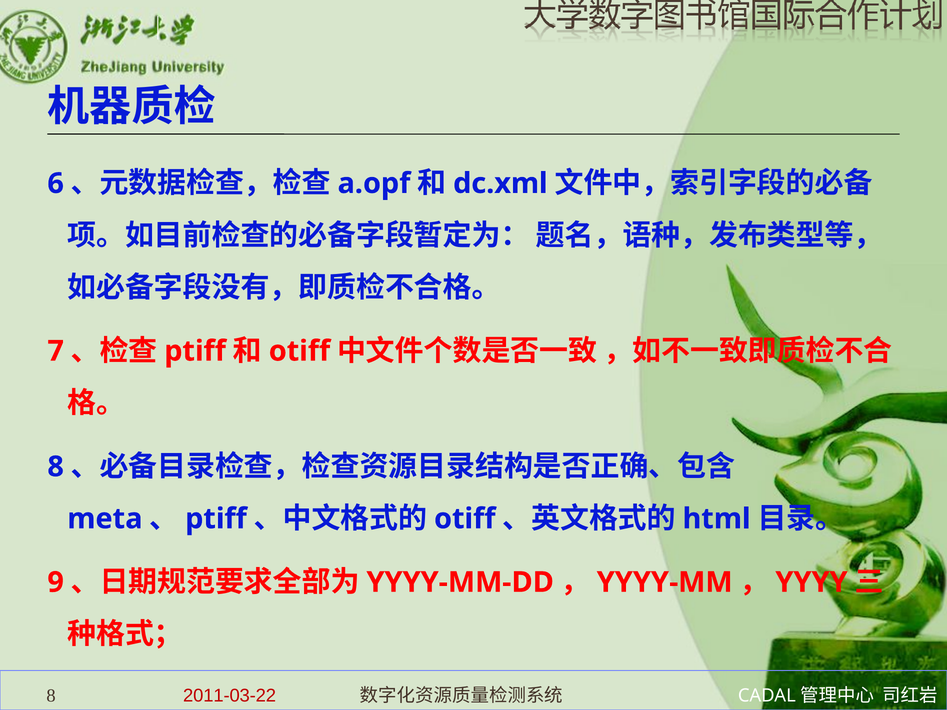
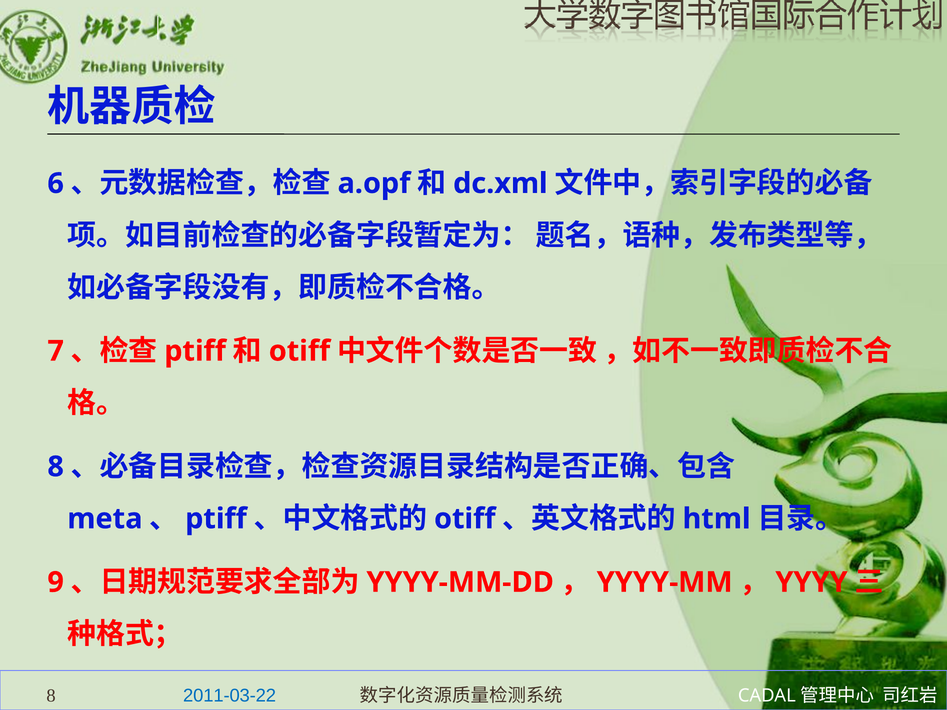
2011-03-22 colour: red -> blue (230, 696)
